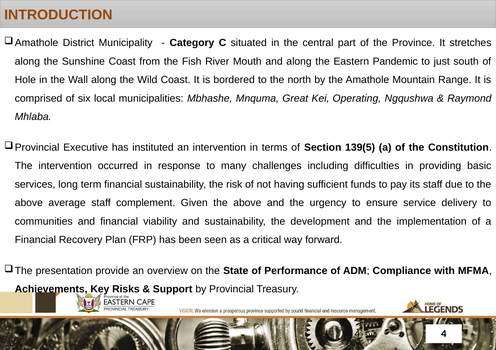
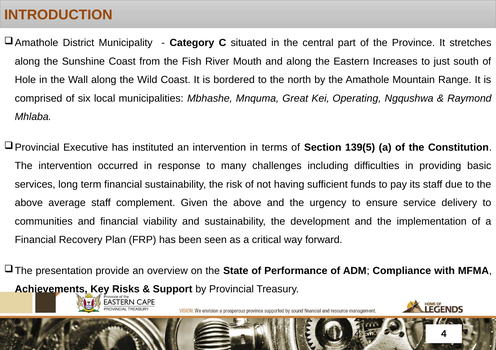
Pandemic: Pandemic -> Increases (395, 62)
